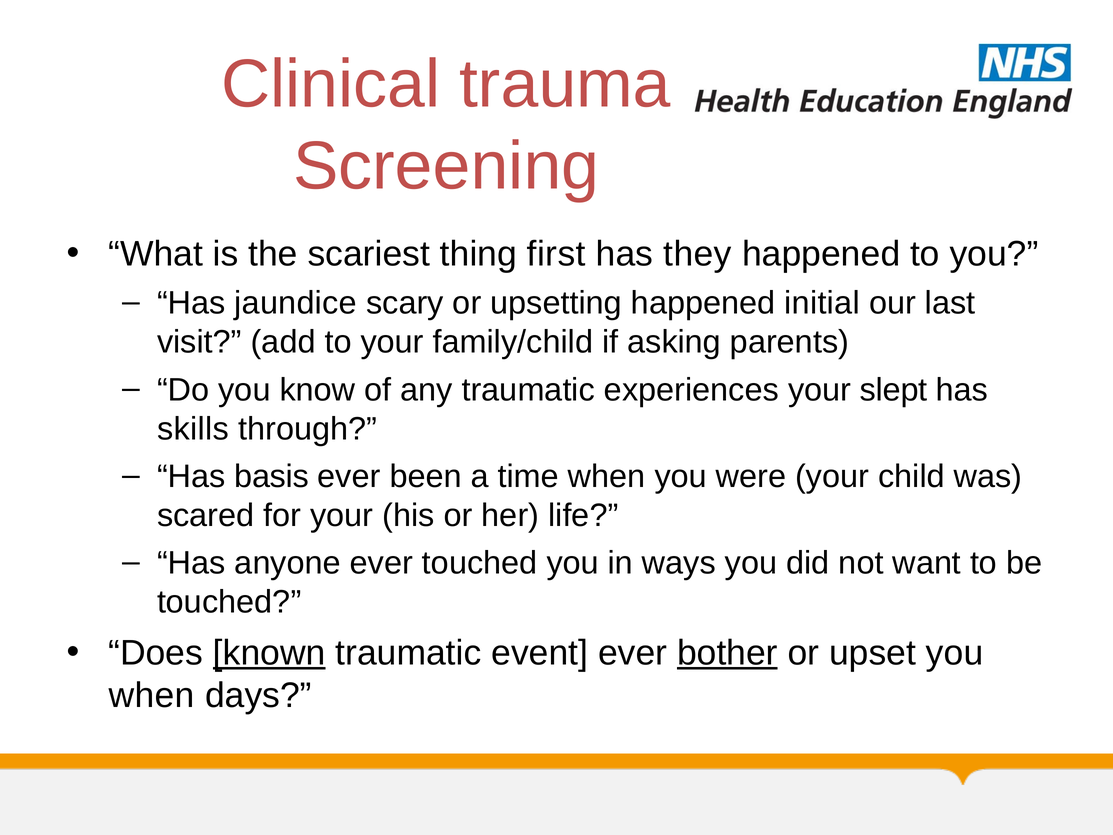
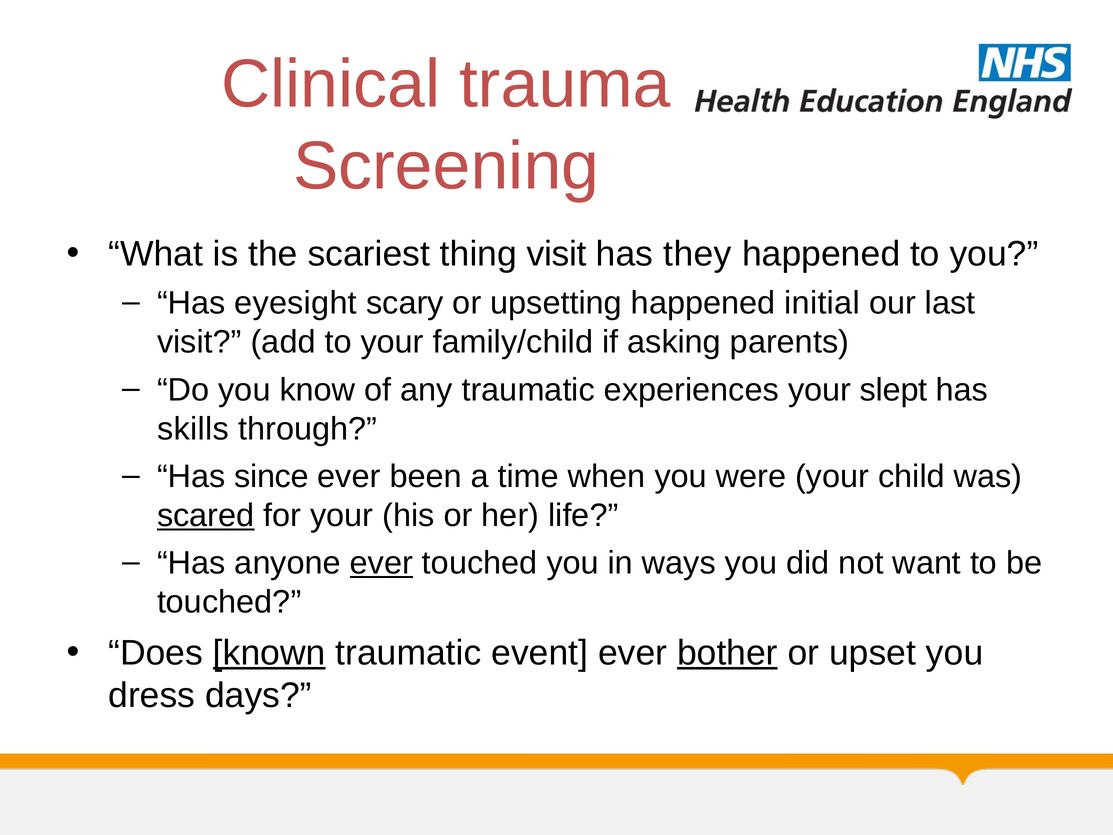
thing first: first -> visit (557, 254)
jaundice: jaundice -> eyesight (296, 303)
basis: basis -> since (272, 476)
scared underline: none -> present (206, 515)
ever underline: none -> present (381, 563)
when: when -> dress (152, 695)
